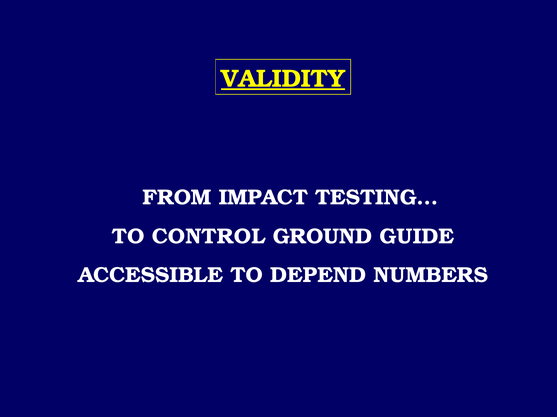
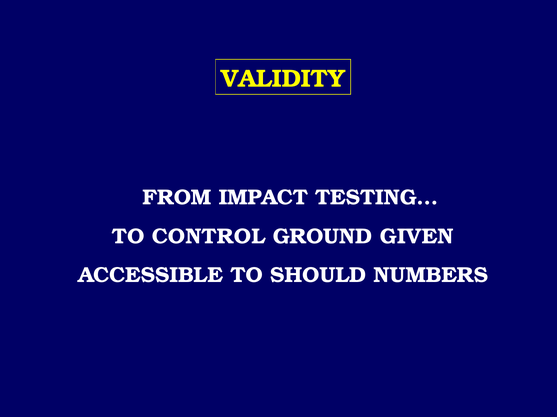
VALIDITY underline: present -> none (283, 79)
GUIDE: GUIDE -> GIVEN (417, 237)
DEPEND: DEPEND -> SHOULD (318, 276)
